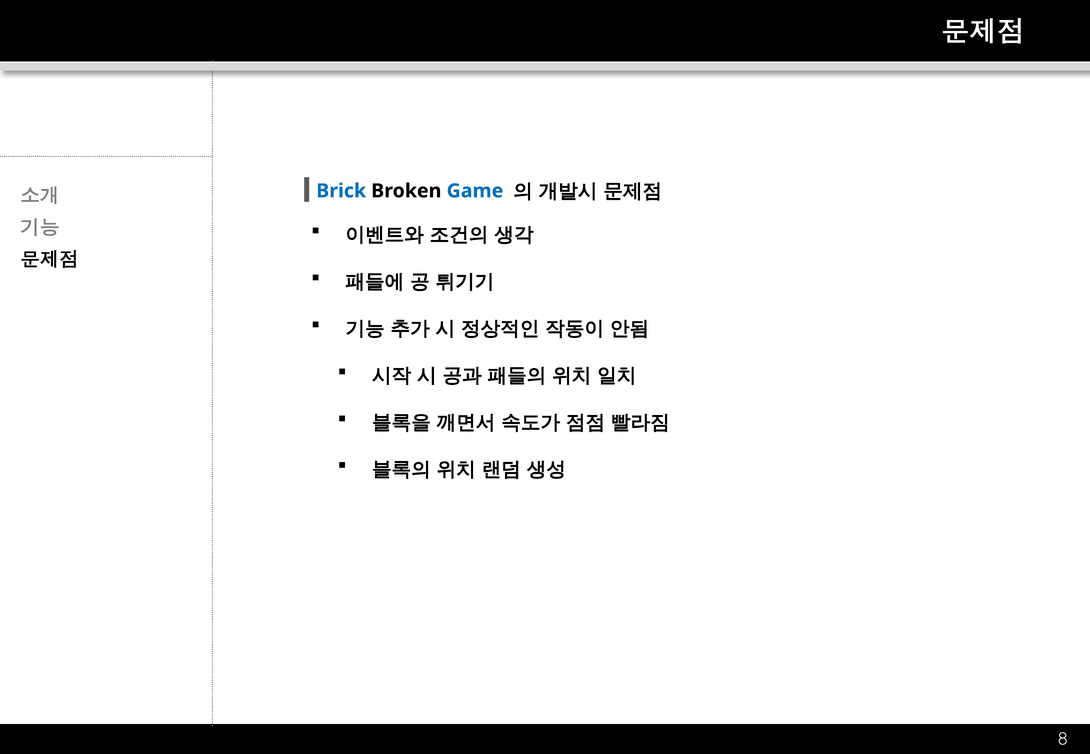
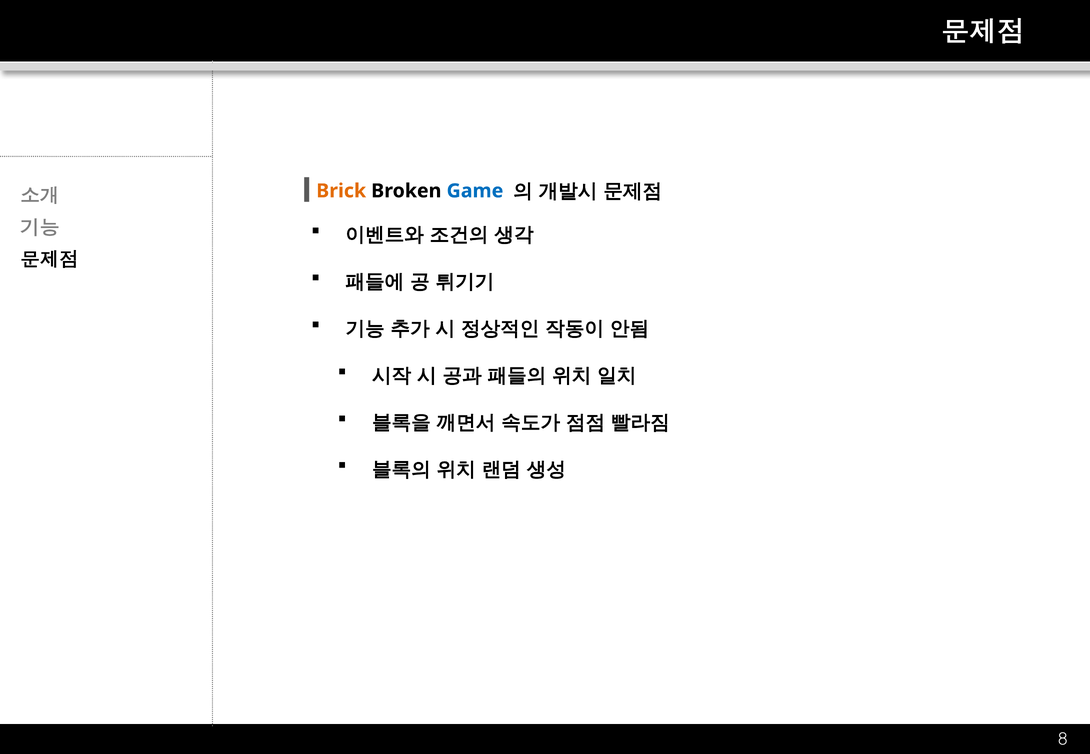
Brick colour: blue -> orange (341, 191)
